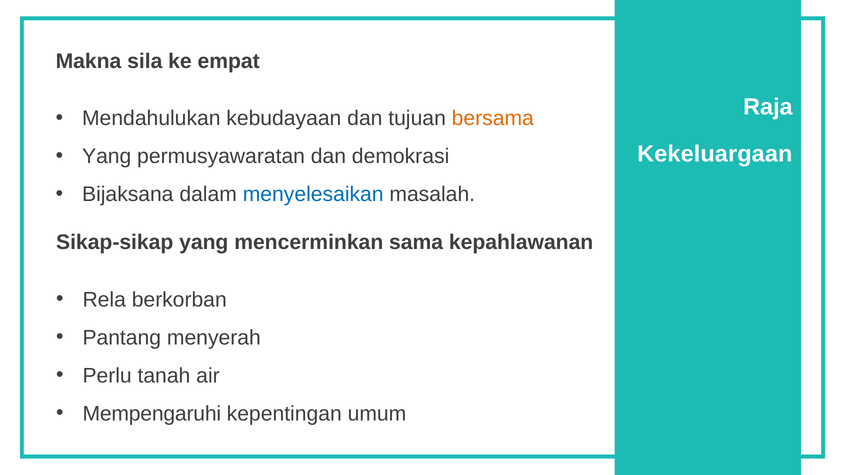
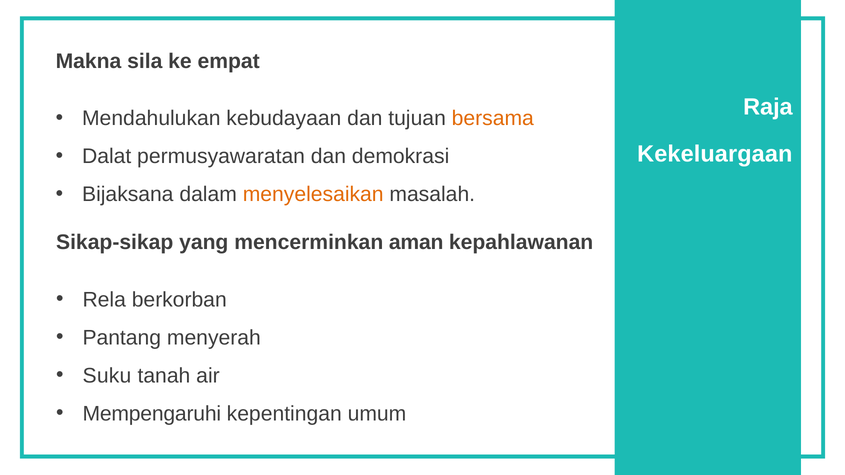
Yang: Yang -> Dalat (107, 156)
menyelesaikan colour: blue -> orange (313, 194)
sama: sama -> aman (416, 243)
Perlu: Perlu -> Suku (107, 376)
